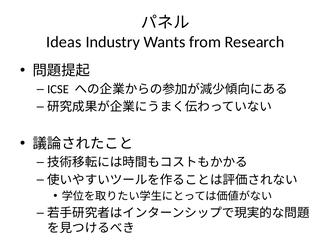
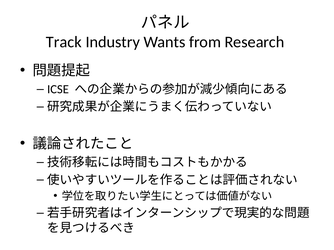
Ideas: Ideas -> Track (64, 42)
